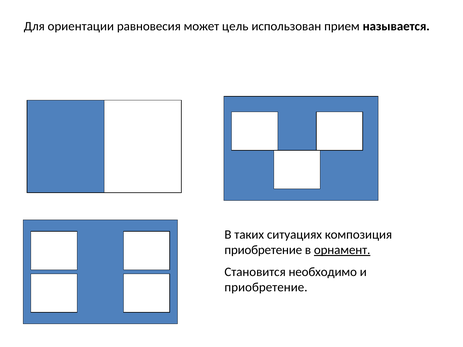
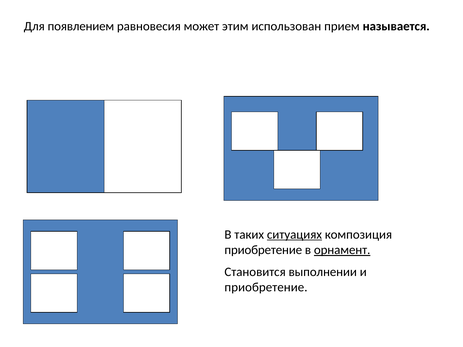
ориентации: ориентации -> появлением (81, 26)
цель: цель -> этим (235, 26)
ситуациях underline: none -> present (294, 235)
необходимо: необходимо -> выполнении (323, 272)
